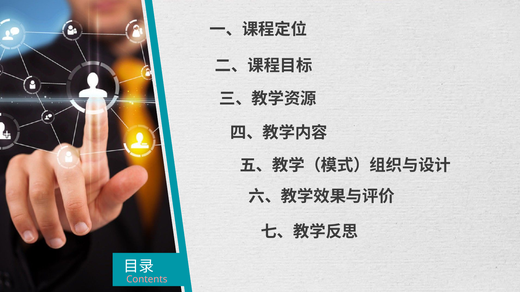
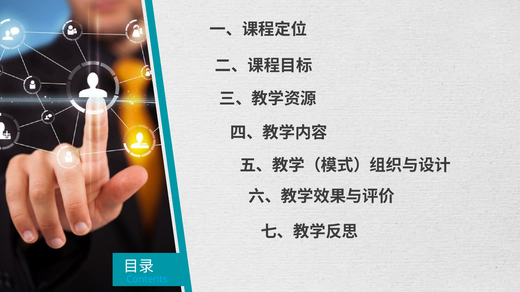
Contents colour: pink -> light blue (147, 280)
